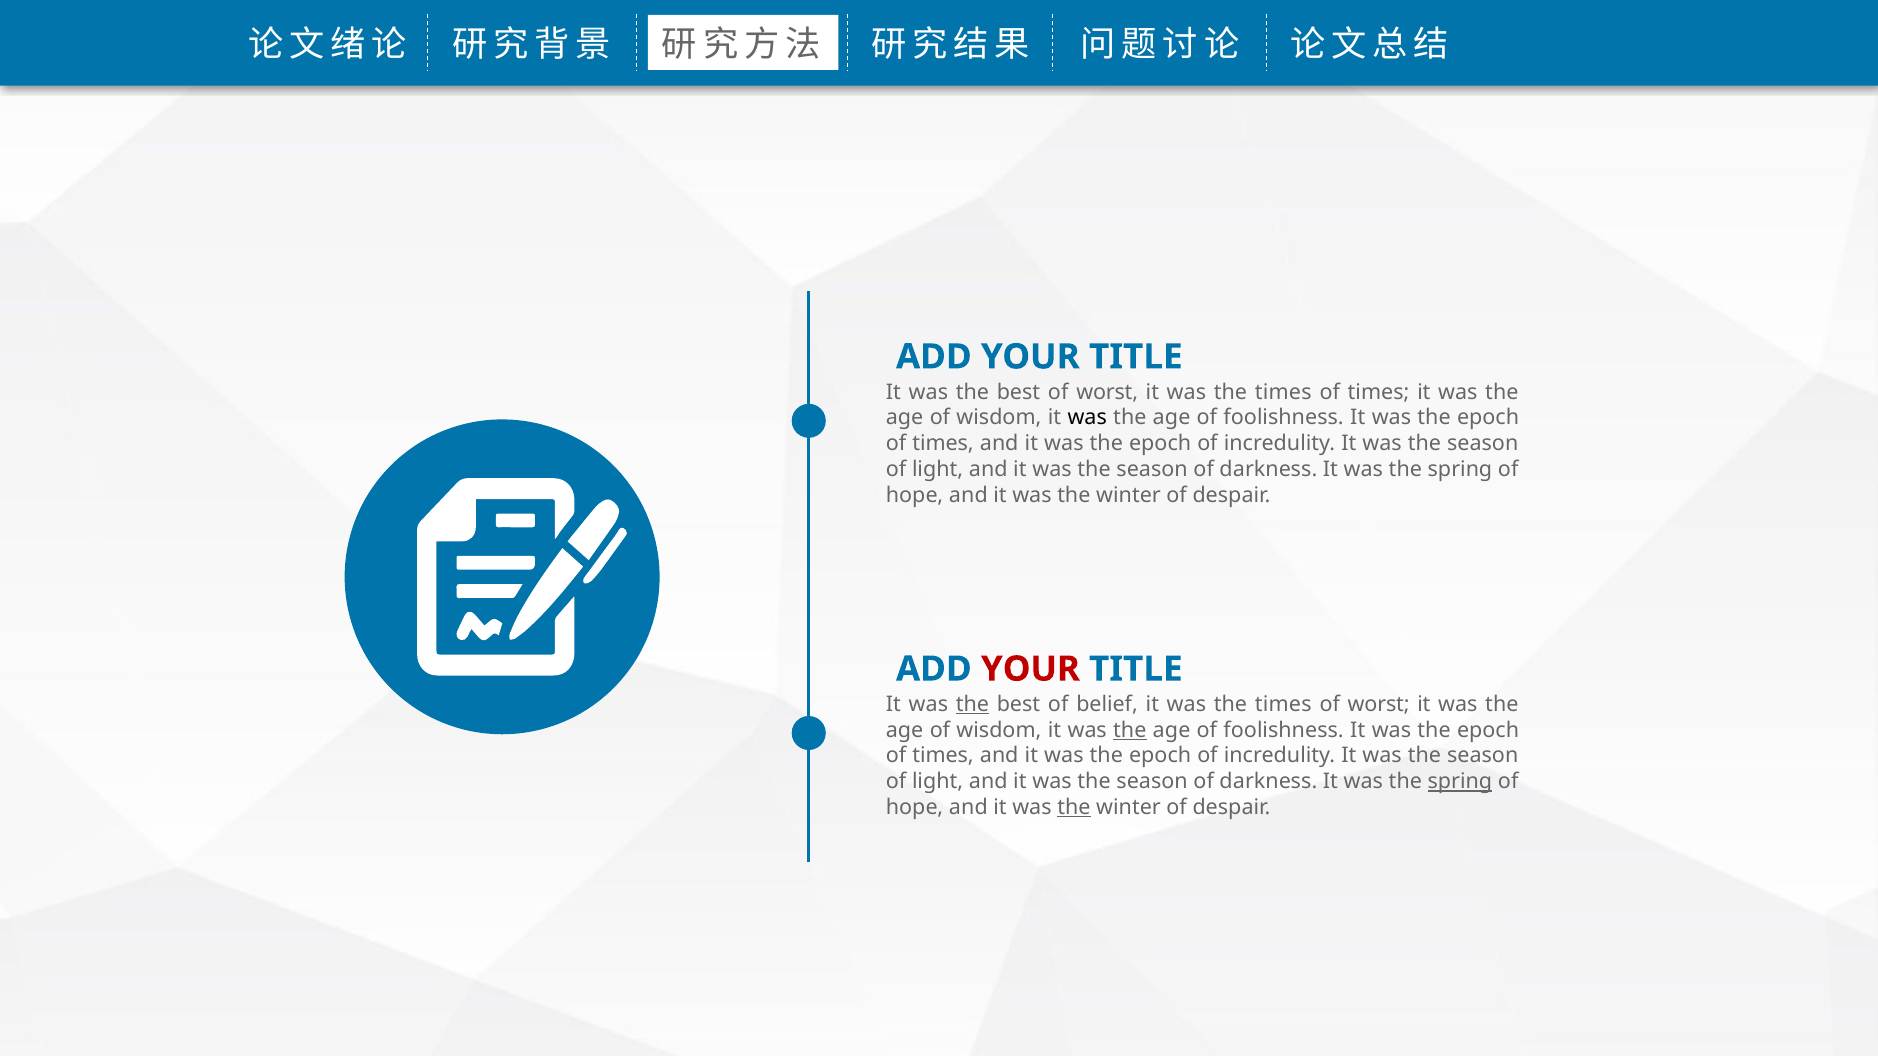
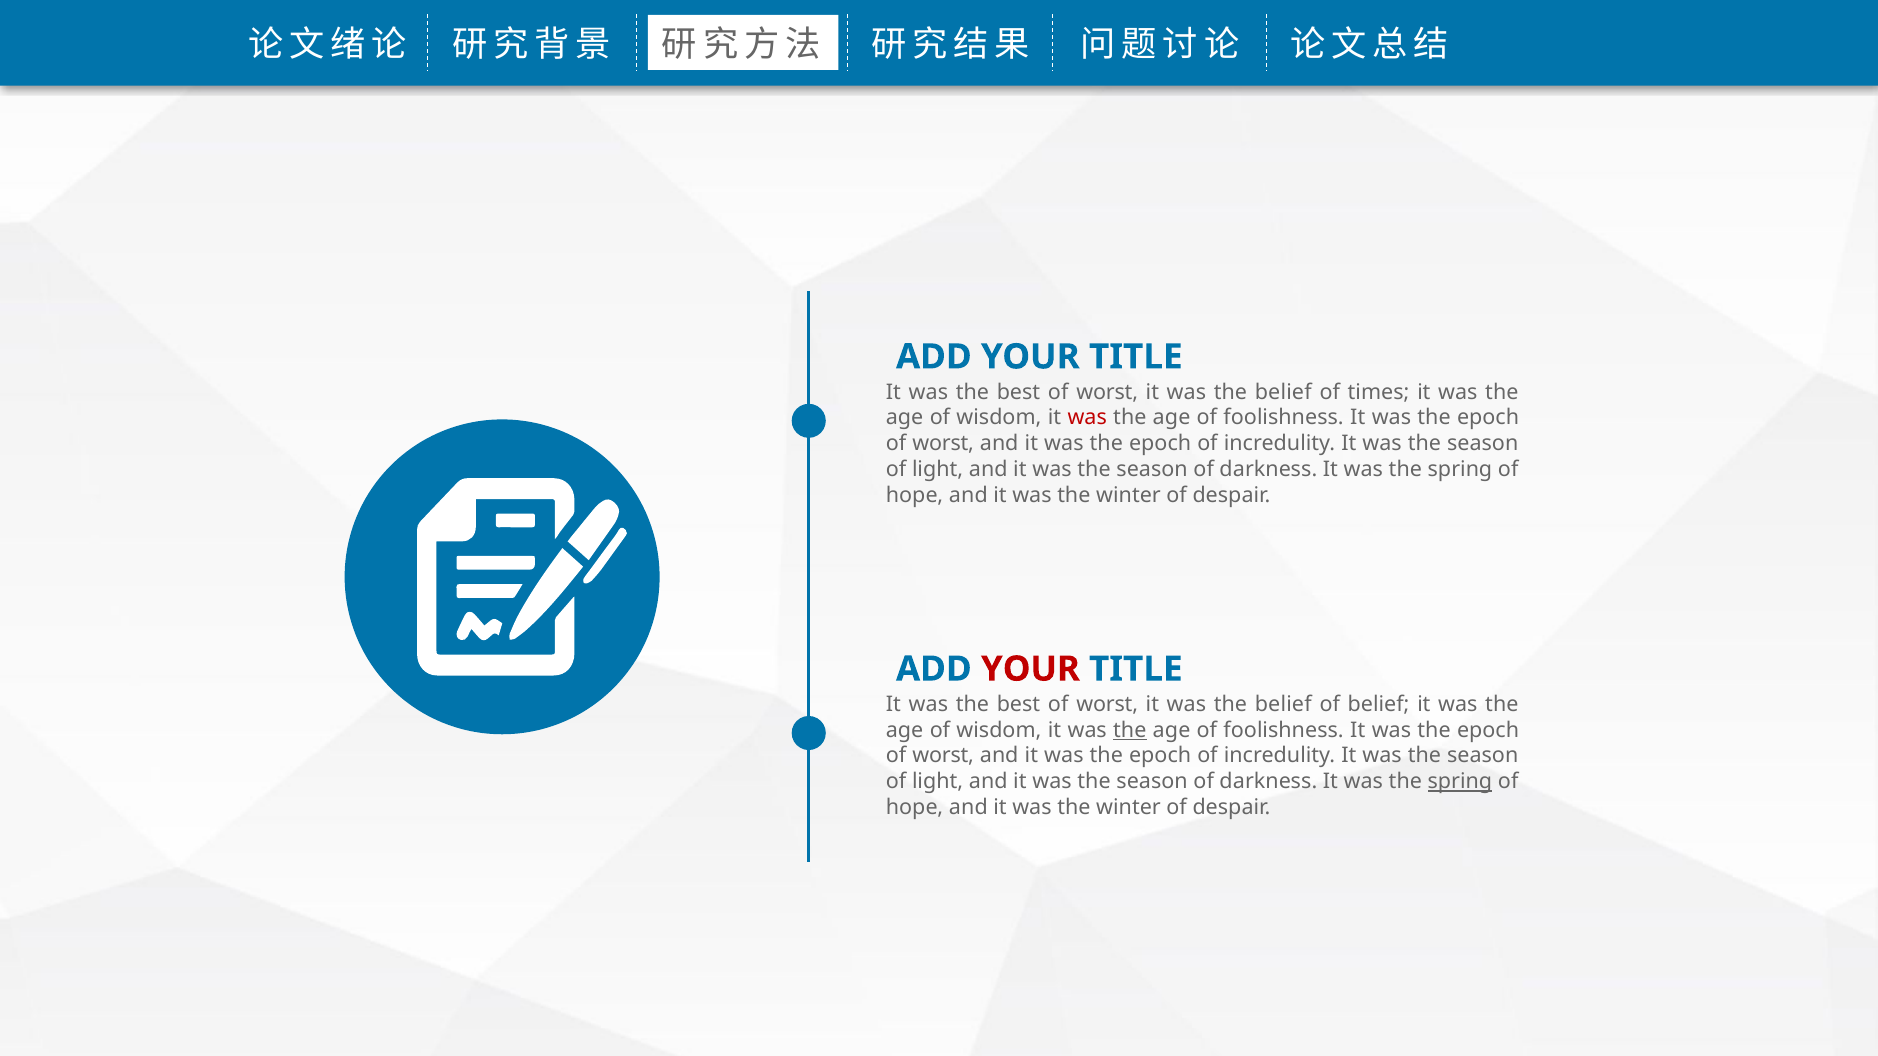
times: times -> belief (1283, 392)
was colour: black -> red (1087, 418)
times: times -> worst (943, 444)
the underline: present -> none (972, 704)
belief: belief -> worst (1107, 704)
times: times -> belief (1283, 704)
worst: worst -> belief (1379, 704)
times: times -> worst (943, 756)
the underline: present -> none (1074, 808)
